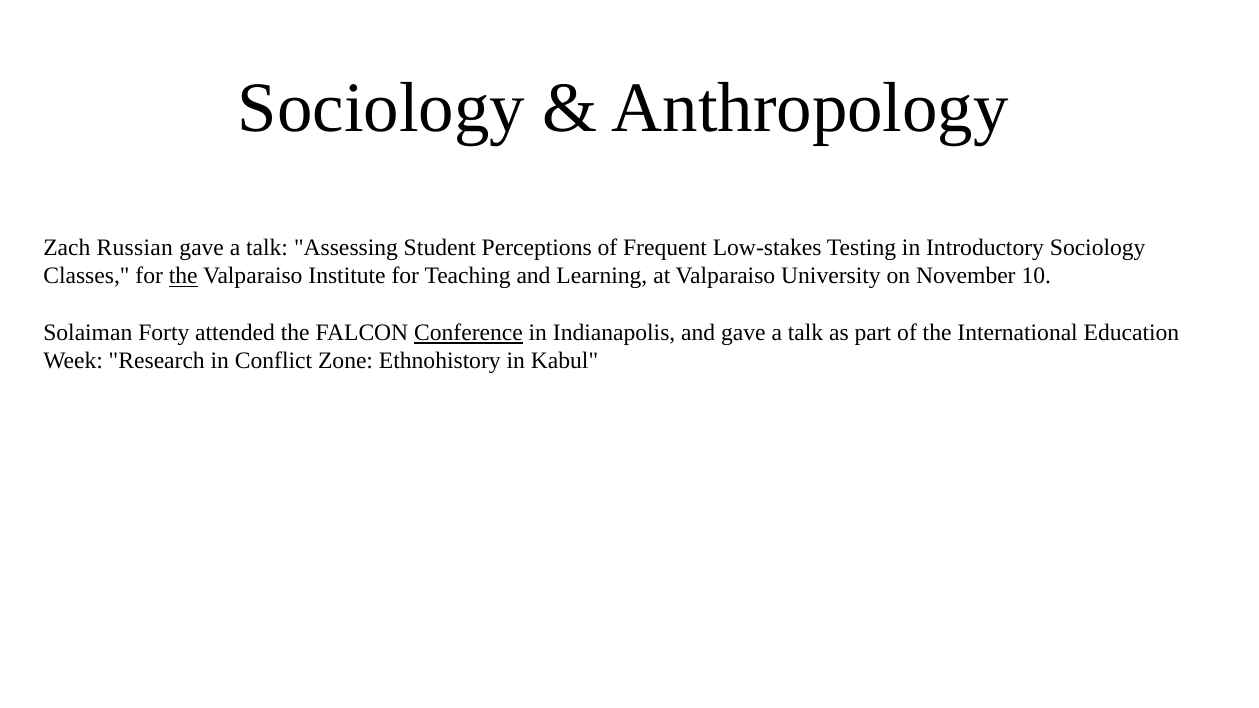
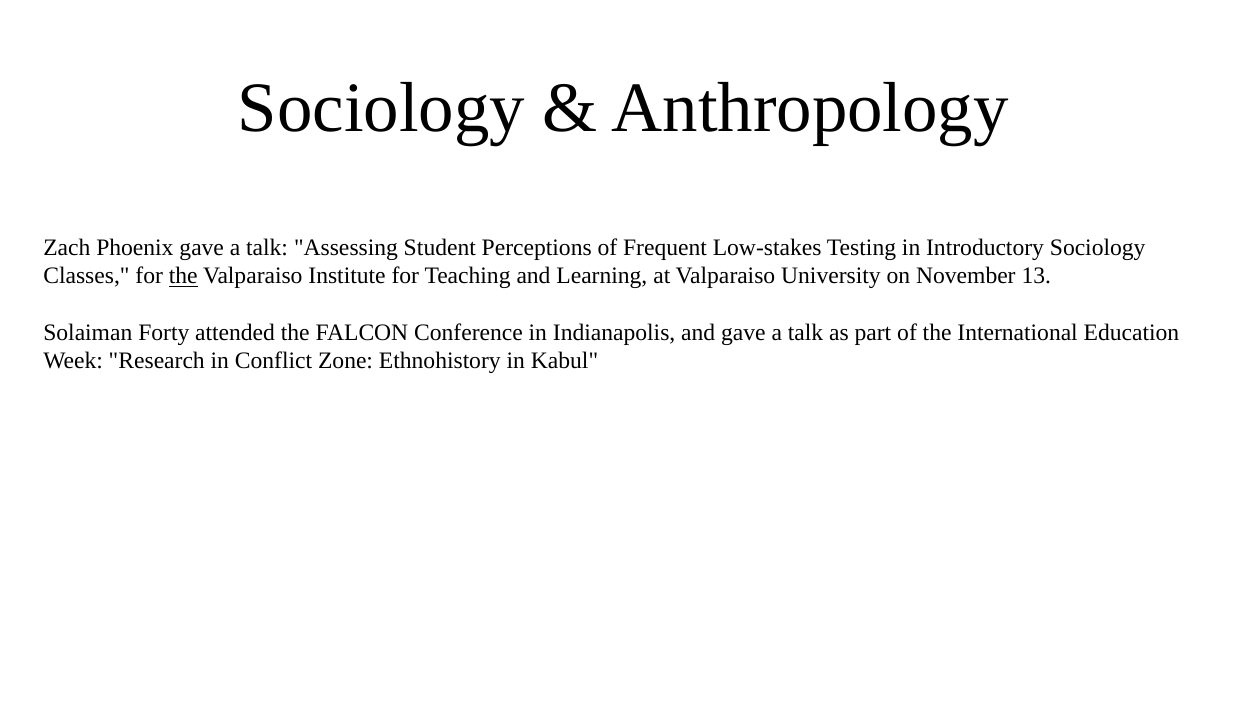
Russian: Russian -> Phoenix (135, 248)
10: 10 -> 13 (1036, 276)
Conference underline: present -> none (468, 333)
